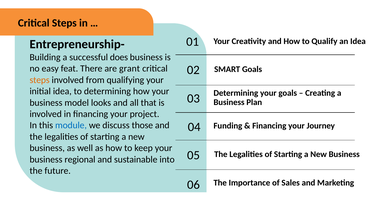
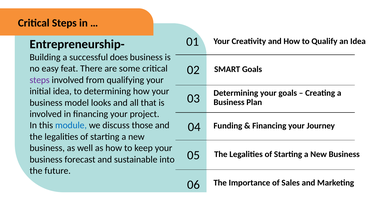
grant: grant -> some (130, 68)
steps colour: orange -> purple (40, 80)
regional: regional -> forecast (80, 159)
